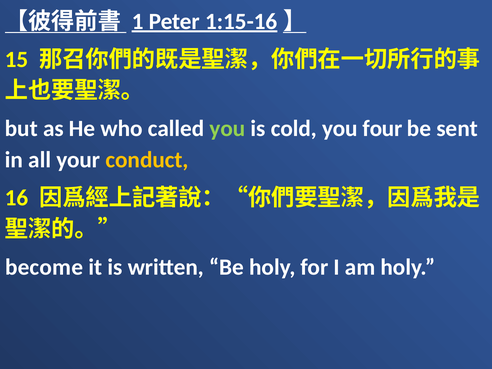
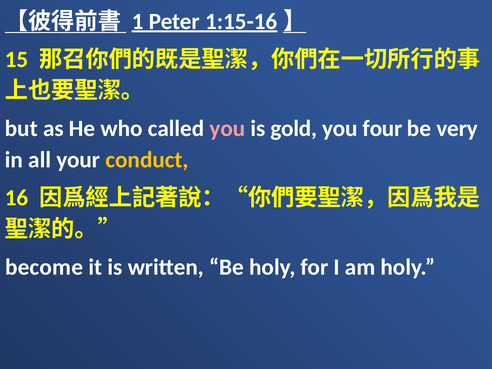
you colour: light green -> pink (228, 129)
cold: cold -> gold (294, 129)
sent: sent -> very (457, 129)
